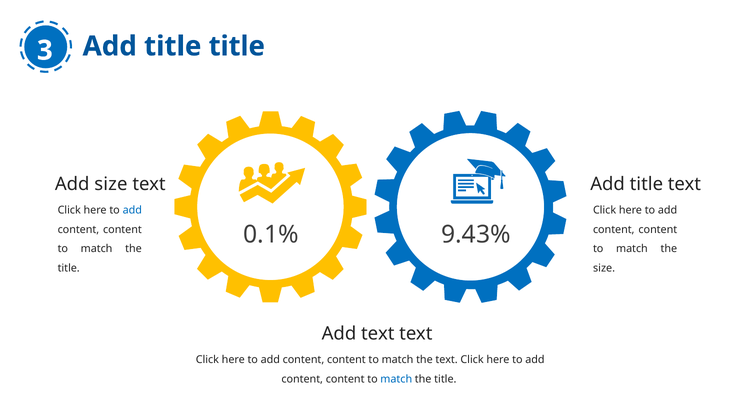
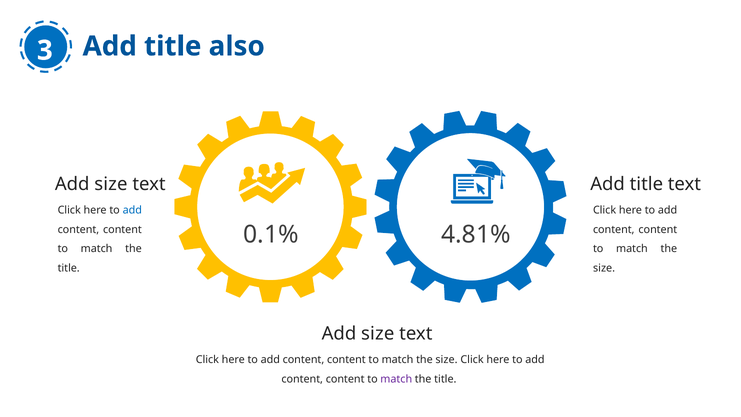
title title: title -> also (237, 46)
9.43%: 9.43% -> 4.81% (476, 234)
text: text -> size (378, 334)
text: text -> size (447, 359)
match colour: blue -> purple (396, 379)
